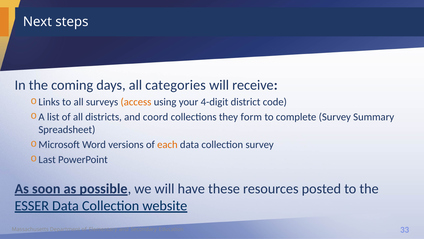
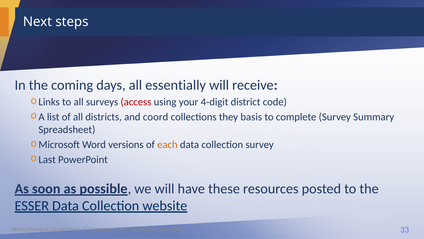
categories: categories -> essentially (176, 85)
access colour: orange -> red (136, 102)
form: form -> basis (251, 117)
